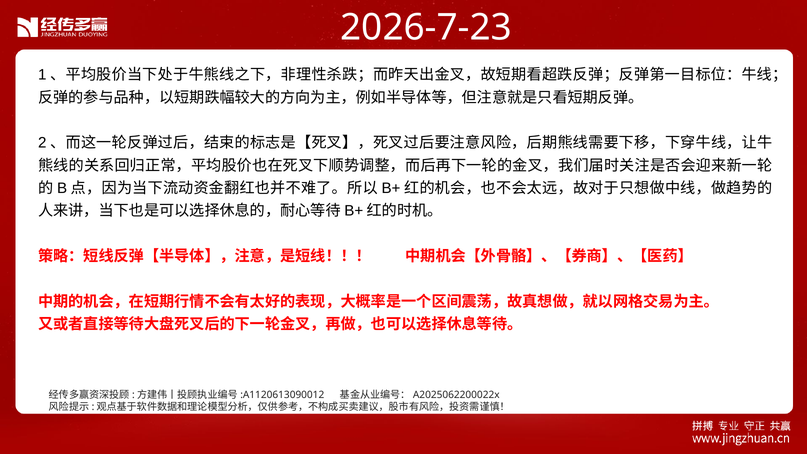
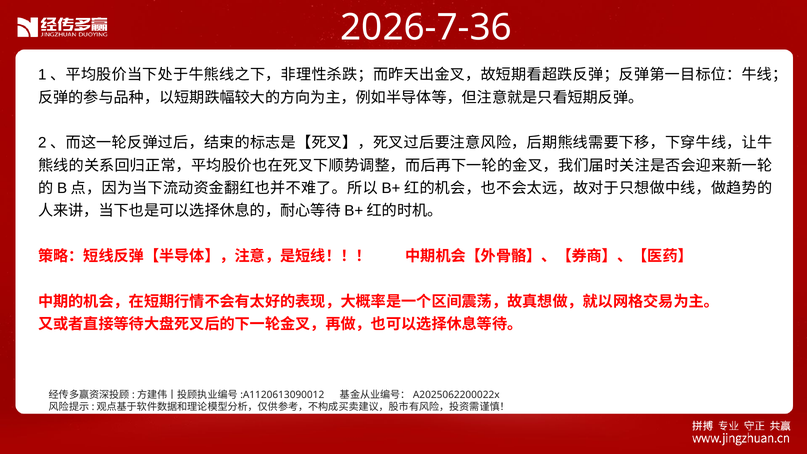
2026-7-23: 2026-7-23 -> 2026-7-36 (426, 28)
